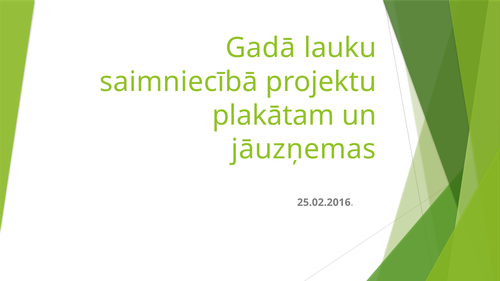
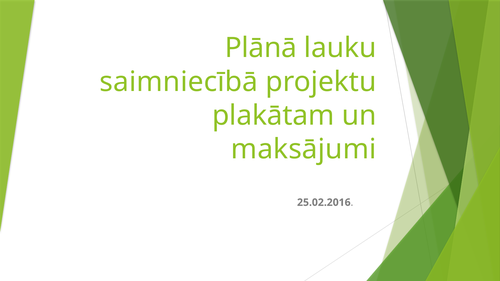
Gadā: Gadā -> Plānā (261, 48)
jāuzņemas: jāuzņemas -> maksājumi (304, 149)
